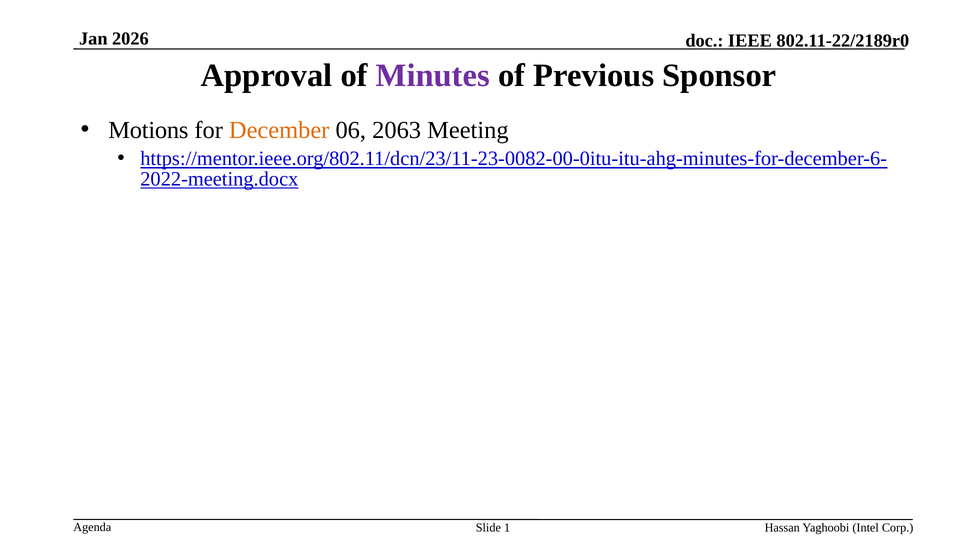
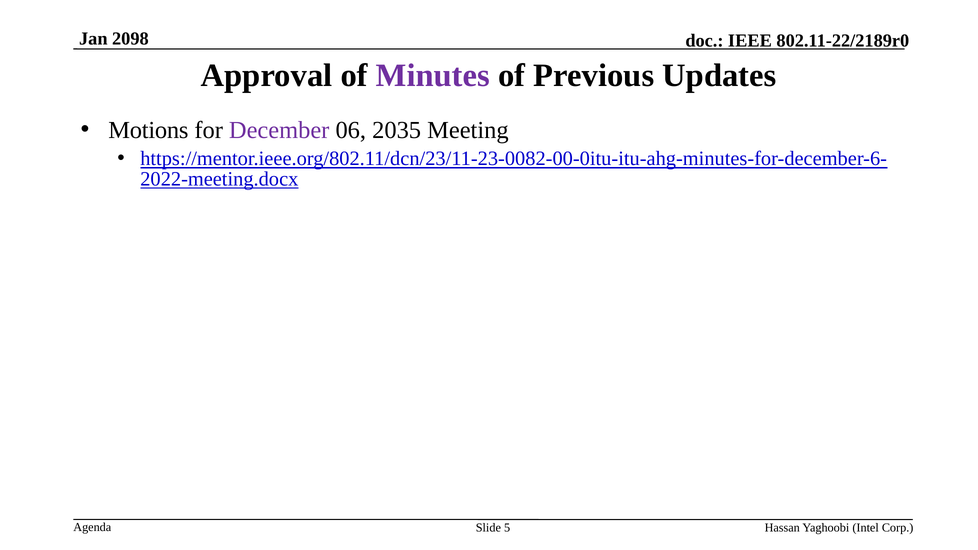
2026: 2026 -> 2098 (130, 39)
Sponsor: Sponsor -> Updates (719, 76)
December colour: orange -> purple (279, 130)
2063: 2063 -> 2035 (397, 130)
1: 1 -> 5 (507, 528)
